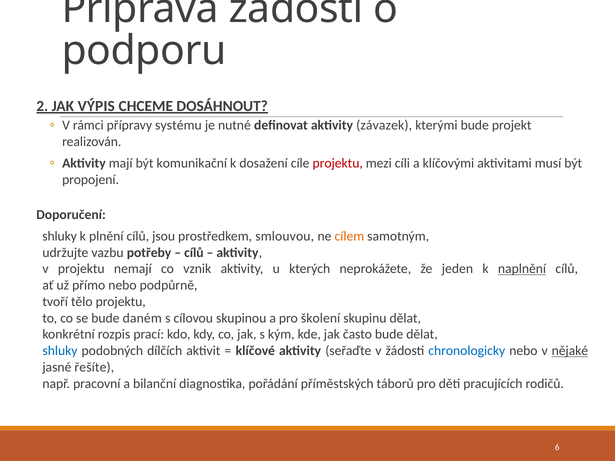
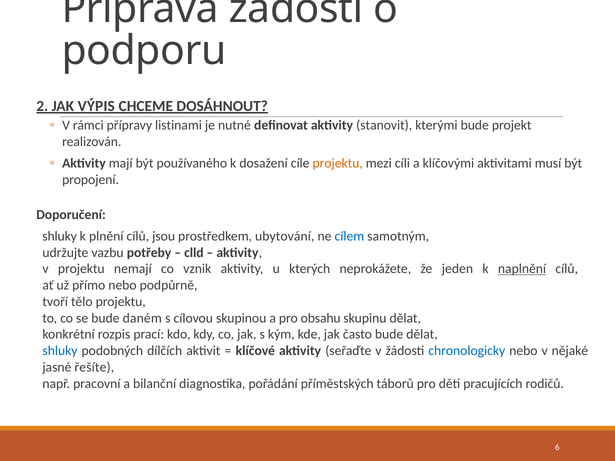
systému: systému -> listinami (178, 126)
závazek: závazek -> stanovit (384, 126)
komunikační: komunikační -> používaného (192, 163)
projektu colour: red -> orange (338, 163)
smlouvou: smlouvou -> ubytování (285, 236)
cílem colour: orange -> blue (349, 236)
cílů: cílů -> clld (194, 253)
školení: školení -> obsahu (321, 318)
nějaké underline: present -> none (570, 351)
